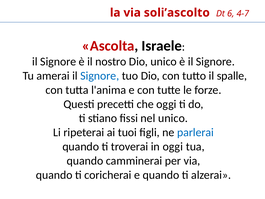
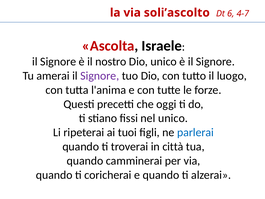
Signore colour: blue -> purple (100, 76)
spalle: spalle -> luogo (232, 76)
in oggi: oggi -> città (173, 146)
